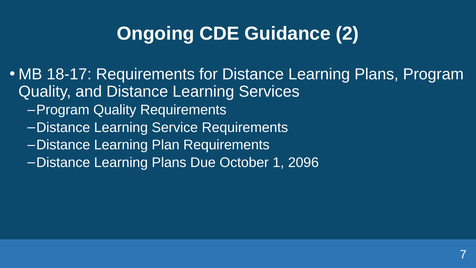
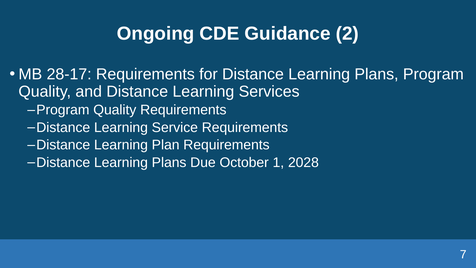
18-17: 18-17 -> 28-17 (69, 74)
2096: 2096 -> 2028 (303, 162)
